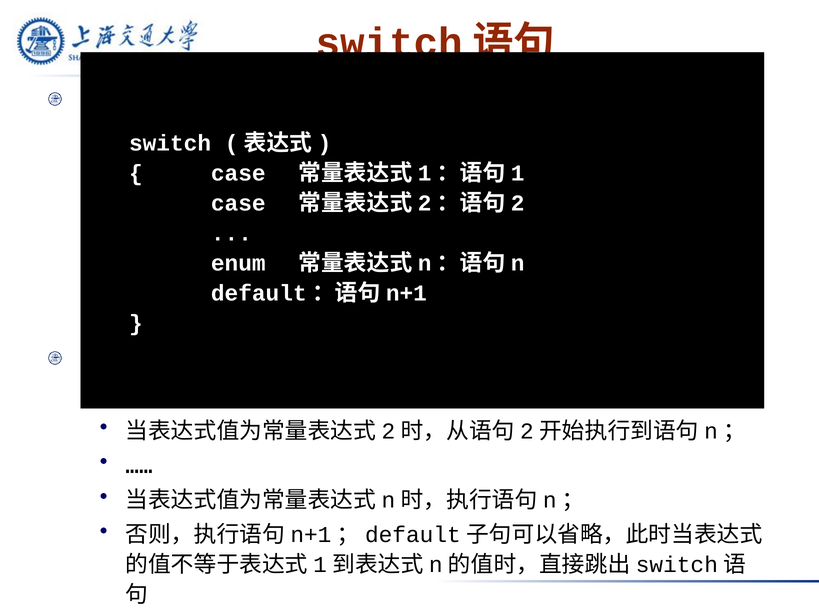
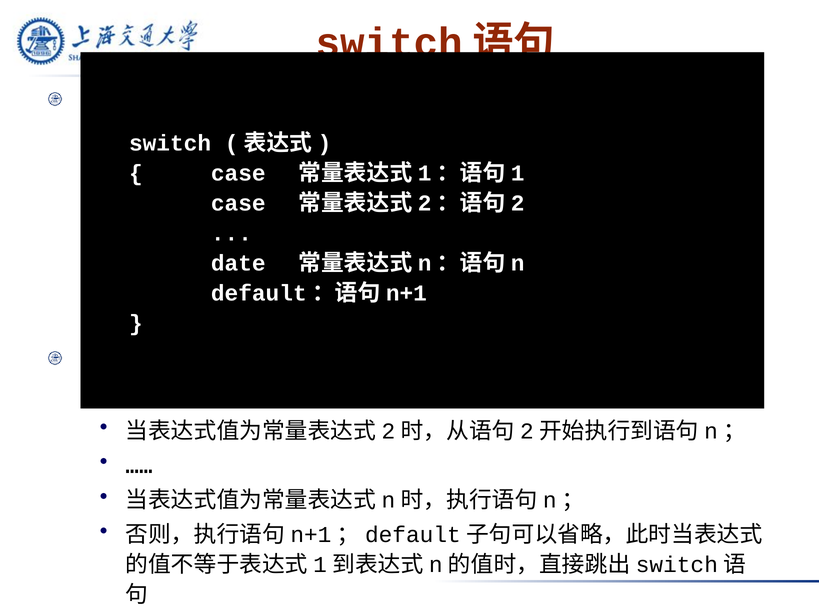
enum: enum -> date (238, 263)
